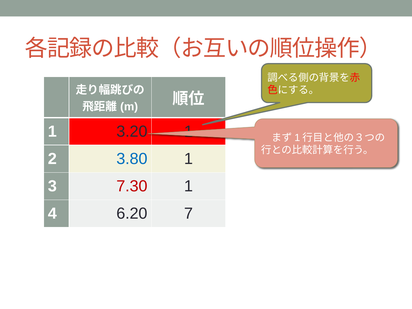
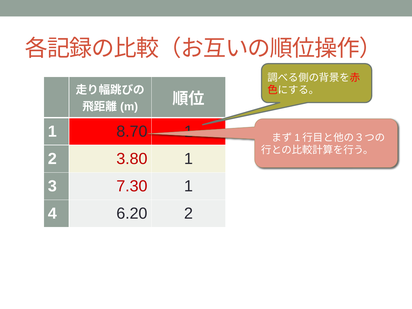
3.20: 3.20 -> 8.70 (132, 132)
3.80 colour: blue -> red (132, 159)
6.20 7: 7 -> 2 (189, 214)
